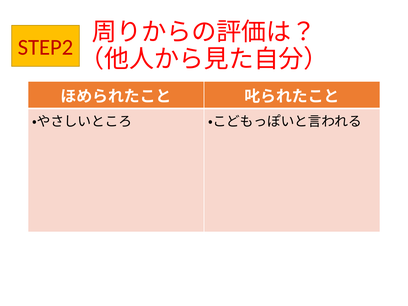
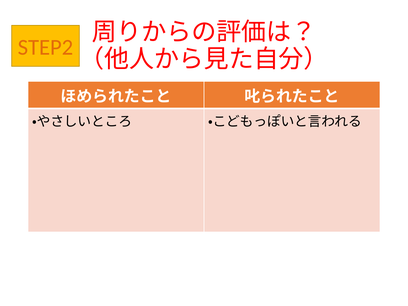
STEP2 colour: red -> orange (45, 47)
